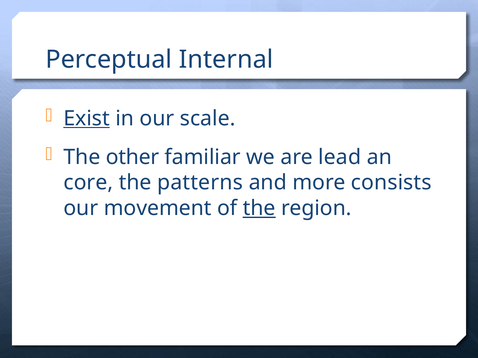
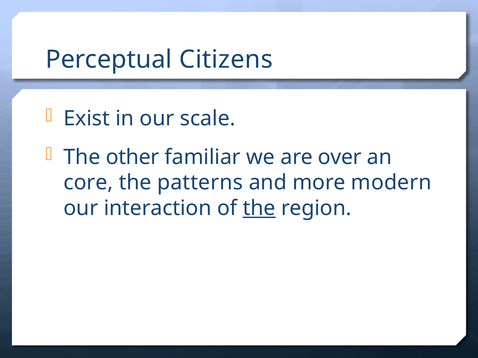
Internal: Internal -> Citizens (226, 59)
Exist underline: present -> none (87, 119)
lead: lead -> over (340, 157)
consists: consists -> modern (391, 183)
movement: movement -> interaction (158, 208)
